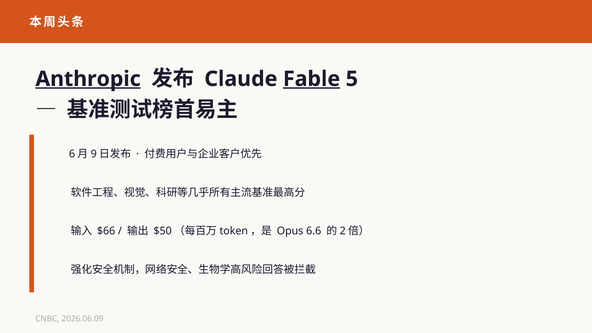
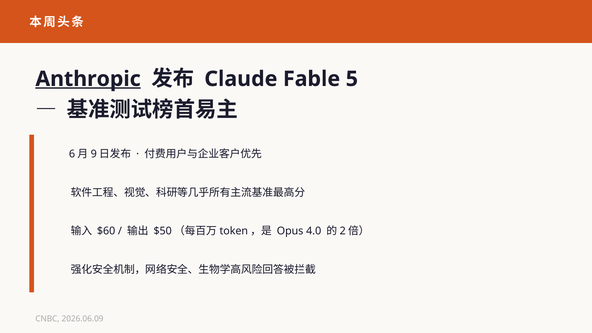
Fable underline: present -> none (312, 79)
$66: $66 -> $60 (106, 231)
6.6: 6.6 -> 4.0 (314, 231)
